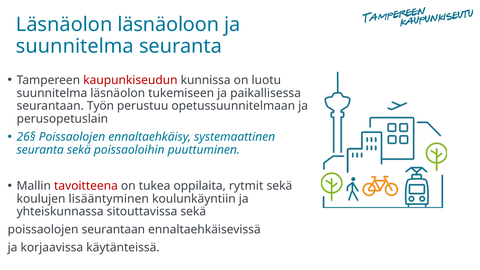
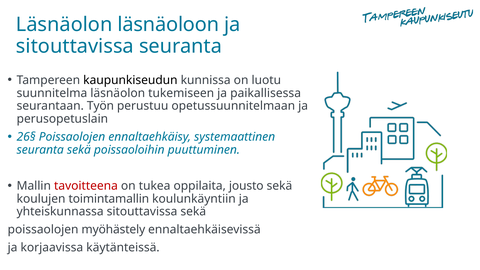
suunnitelma: suunnitelma -> sitouttavissa (75, 46)
kaupunkiseudun colour: red -> black (130, 80)
rytmit: rytmit -> jousto (246, 186)
lisääntyminen: lisääntyminen -> toimintamallin (109, 199)
poissaolojen seurantaan: seurantaan -> myöhästely (113, 230)
